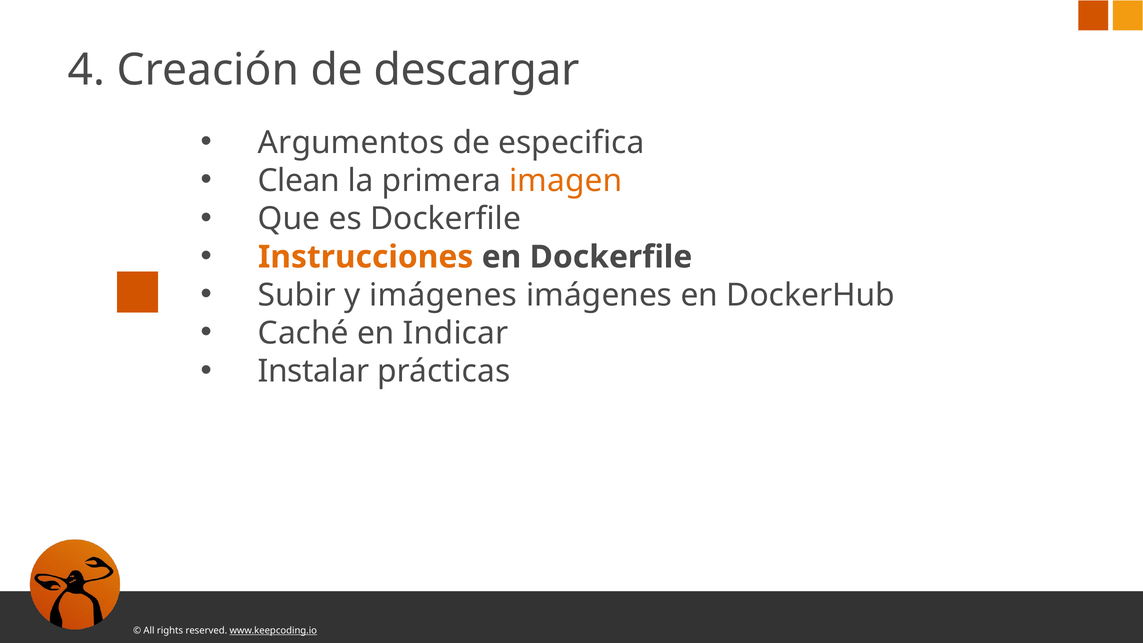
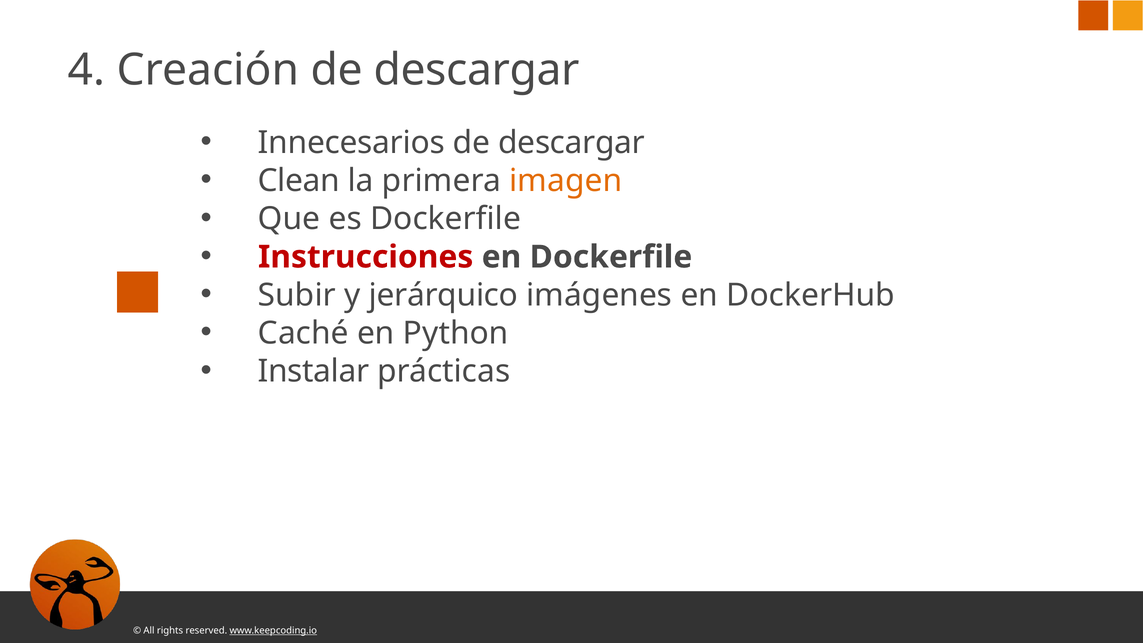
Argumentos: Argumentos -> Innecesarios (351, 143)
especifica: especifica -> descargar (572, 143)
Instrucciones colour: orange -> red (366, 257)
y imágenes: imágenes -> jerárquico (443, 295)
Indicar: Indicar -> Python (456, 333)
